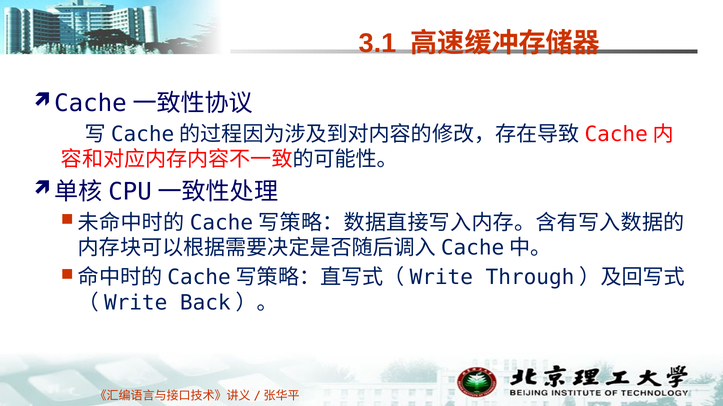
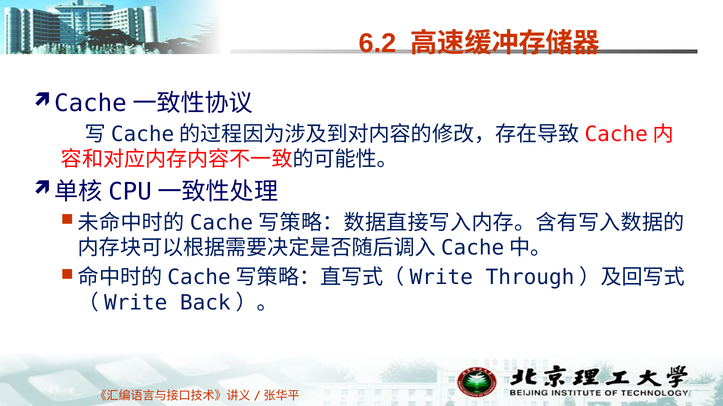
3.1: 3.1 -> 6.2 (377, 43)
